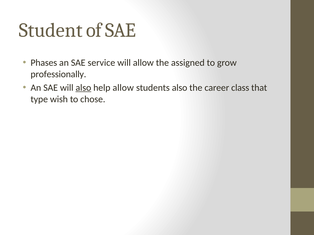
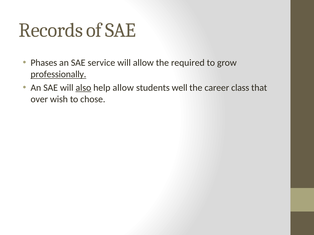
Student: Student -> Records (51, 30)
assigned: assigned -> required (188, 63)
professionally underline: none -> present (58, 74)
students also: also -> well (180, 88)
type: type -> over (39, 99)
